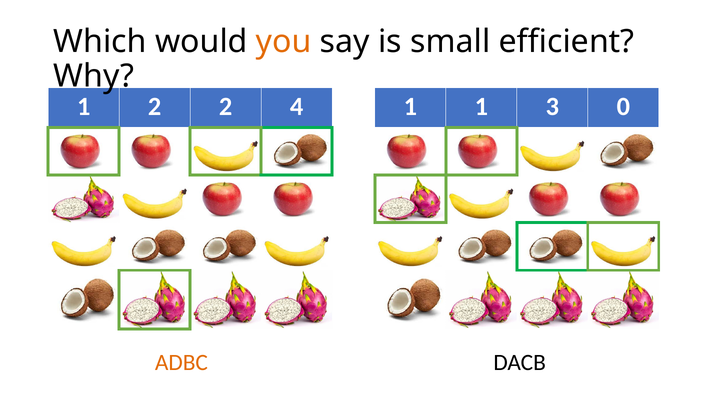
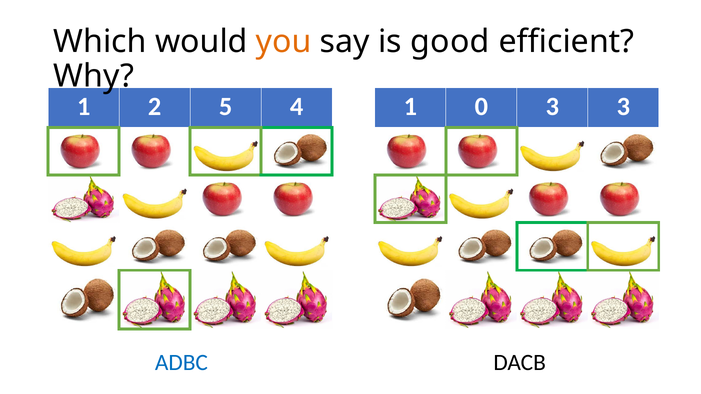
small: small -> good (450, 42)
2 2: 2 -> 5 (226, 107)
1 1: 1 -> 0 (481, 107)
3 0: 0 -> 3 (623, 107)
ADBC colour: orange -> blue (181, 363)
